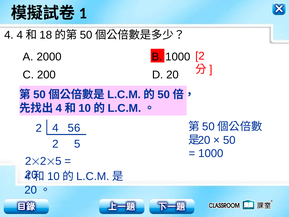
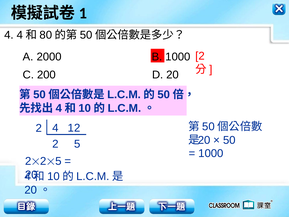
18: 18 -> 80 (46, 35)
56: 56 -> 12 (74, 128)
